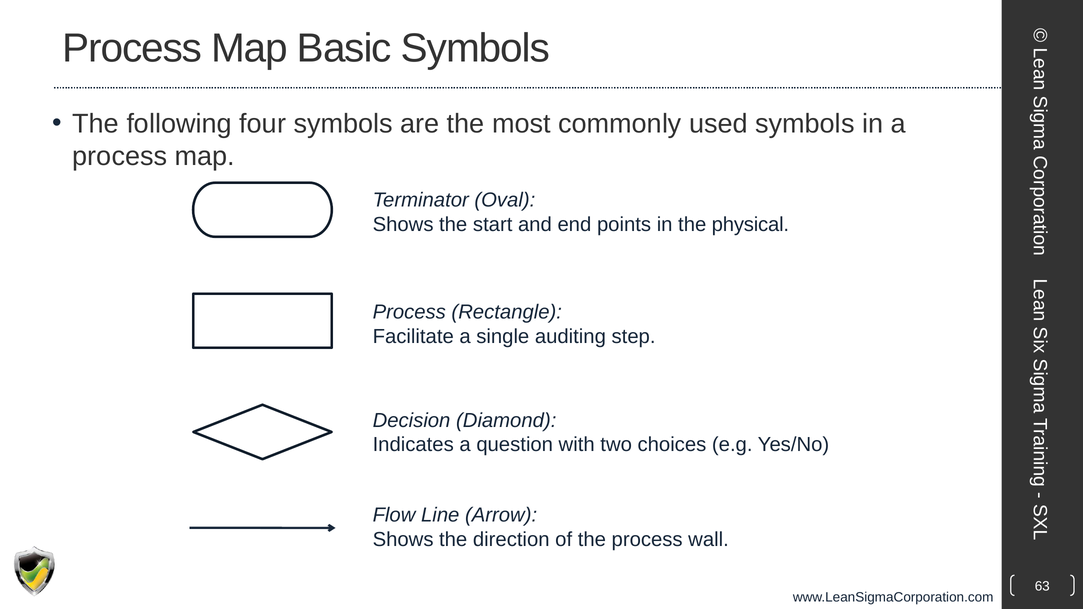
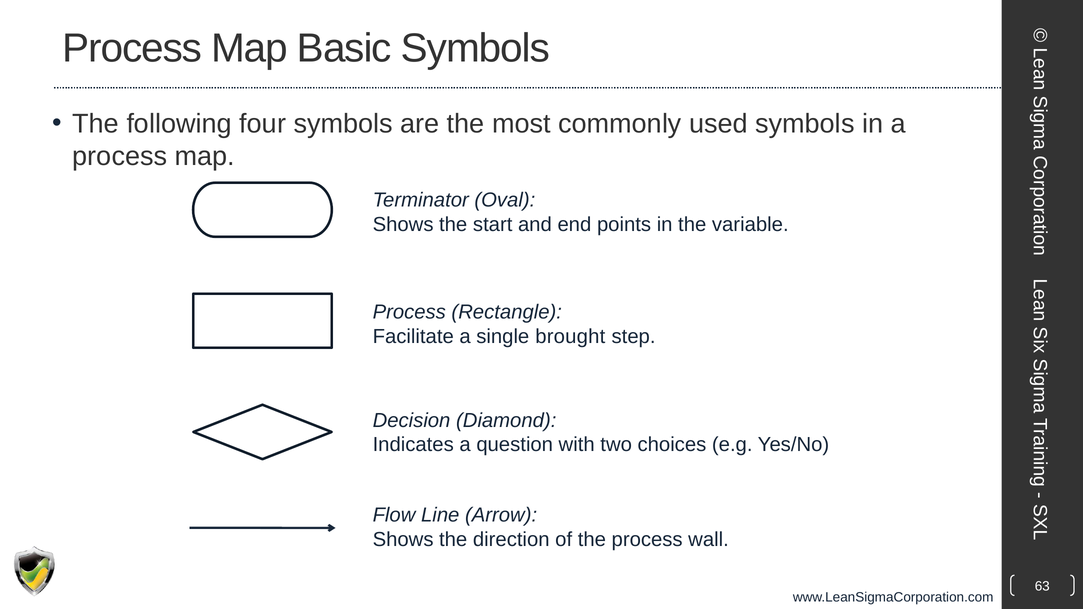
physical: physical -> variable (750, 225)
auditing: auditing -> brought (570, 337)
